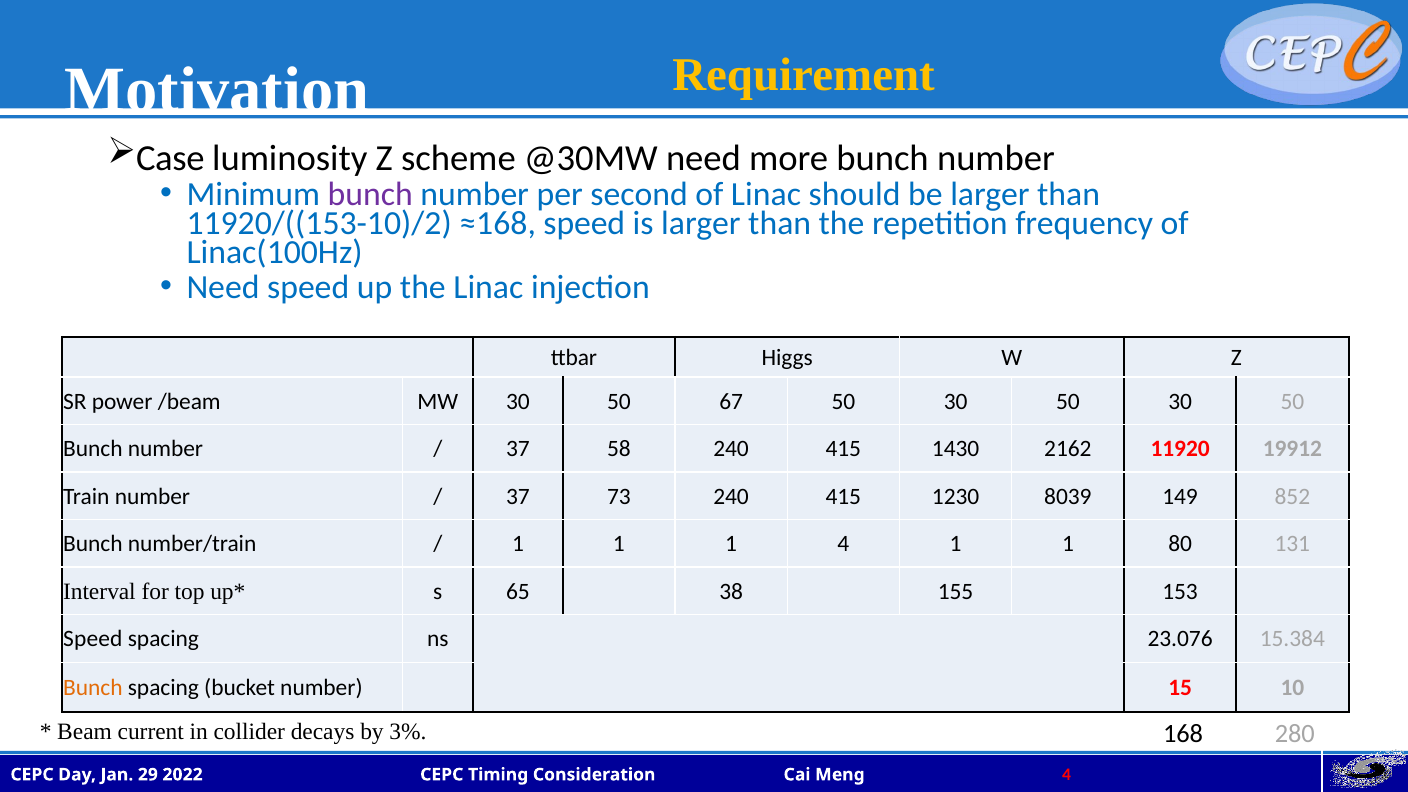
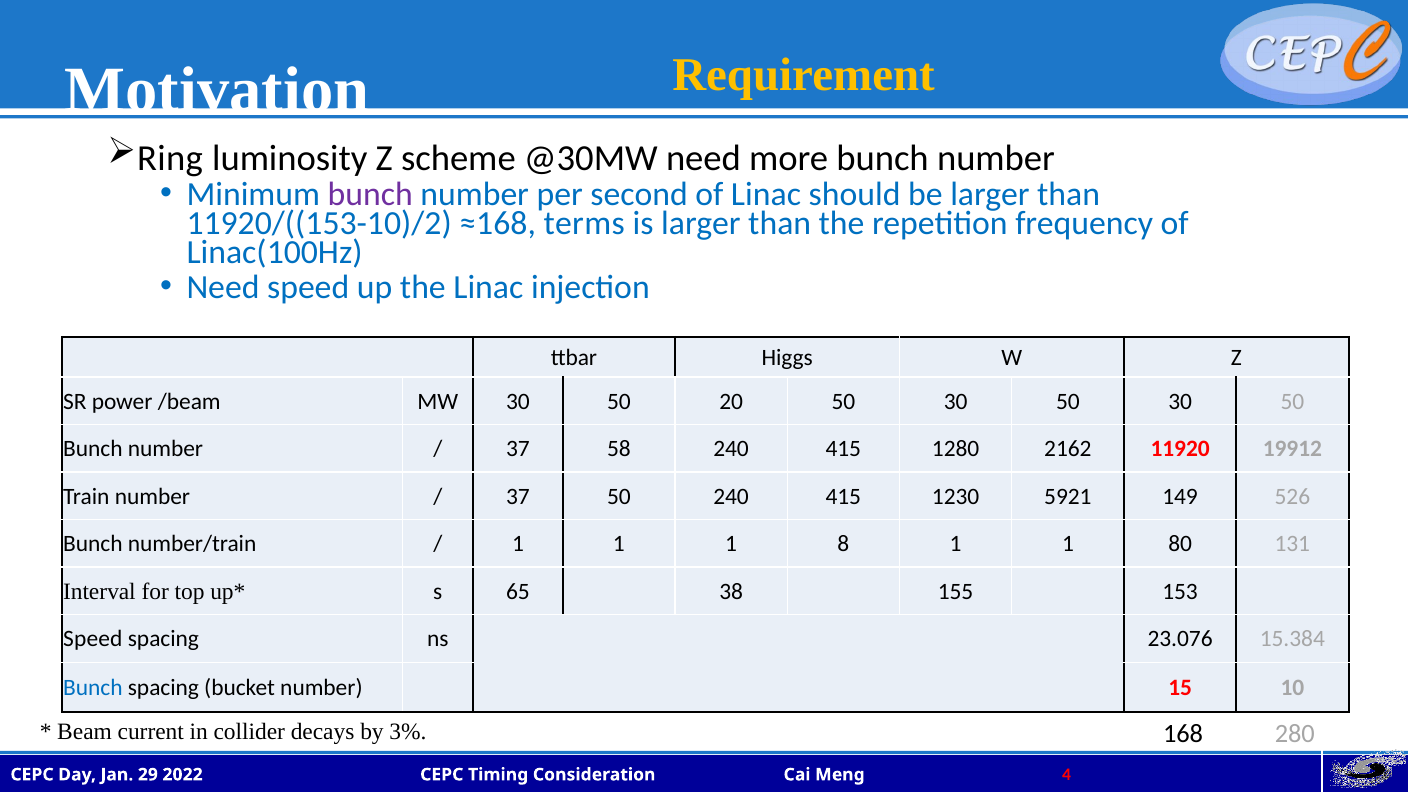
Case: Case -> Ring (170, 158)
≈168 speed: speed -> terms (584, 224)
67: 67 -> 20 (731, 402)
1430: 1430 -> 1280 (956, 449)
37 73: 73 -> 50 (619, 497)
8039: 8039 -> 5921 (1068, 497)
852: 852 -> 526 (1292, 497)
1 4: 4 -> 8 (843, 544)
Bunch colour: orange -> blue (93, 688)
